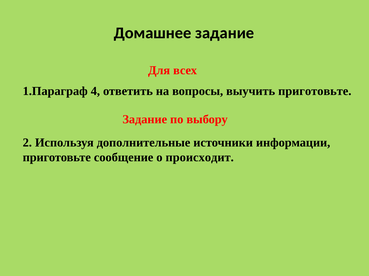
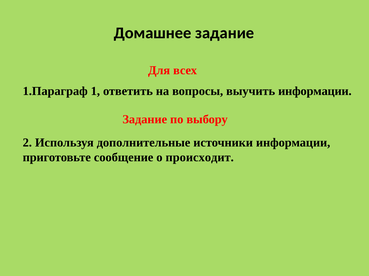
4: 4 -> 1 (95, 91)
выучить приготовьте: приготовьте -> информации (315, 91)
